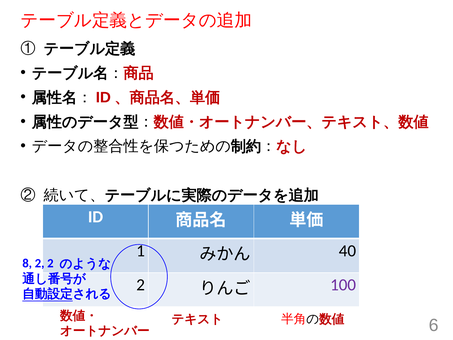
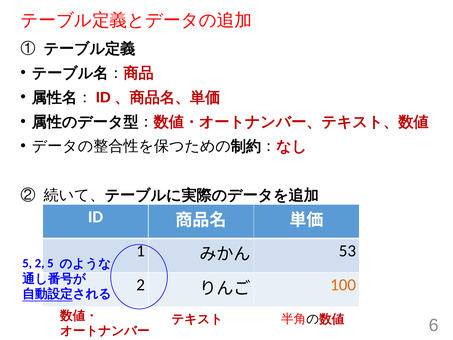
40: 40 -> 53 (347, 251)
8: 8 -> 5 (27, 263)
2 2: 2 -> 5 (50, 263)
100 colour: purple -> orange (343, 285)
